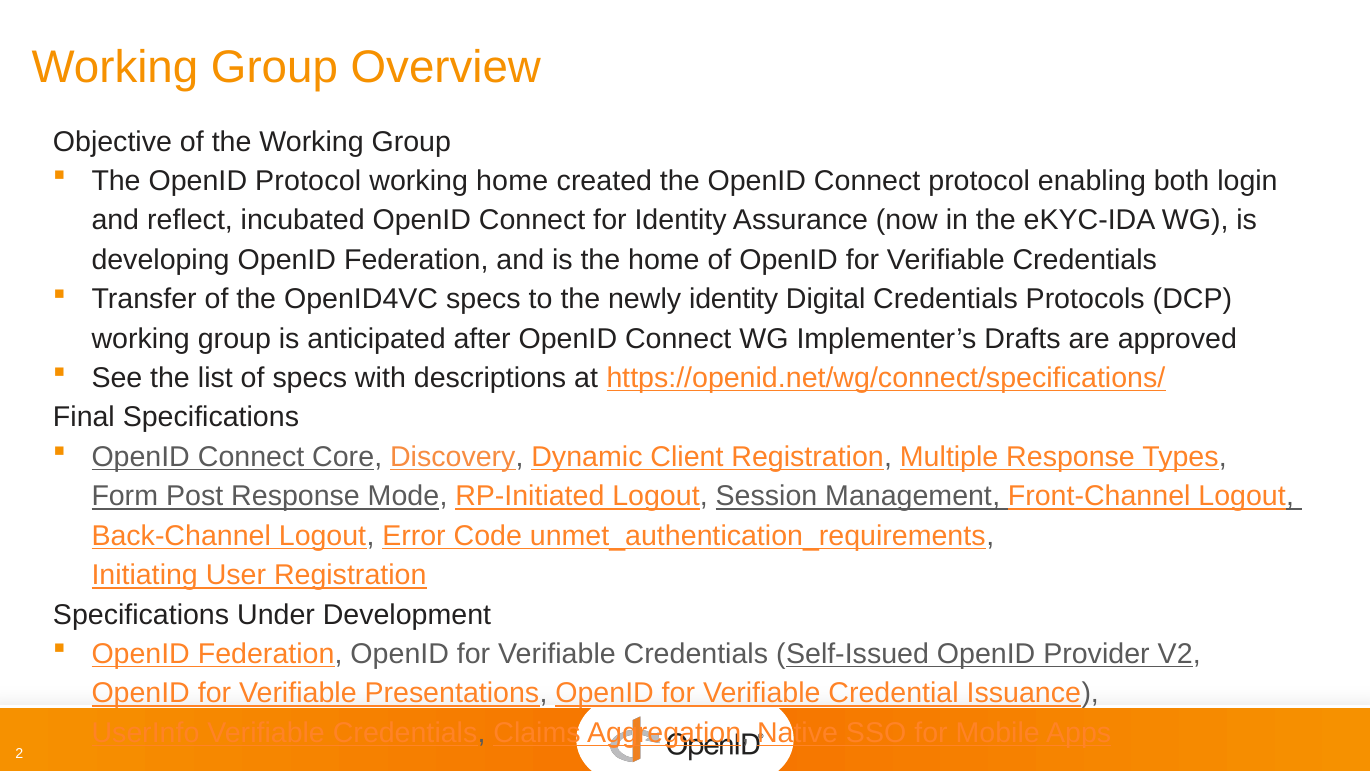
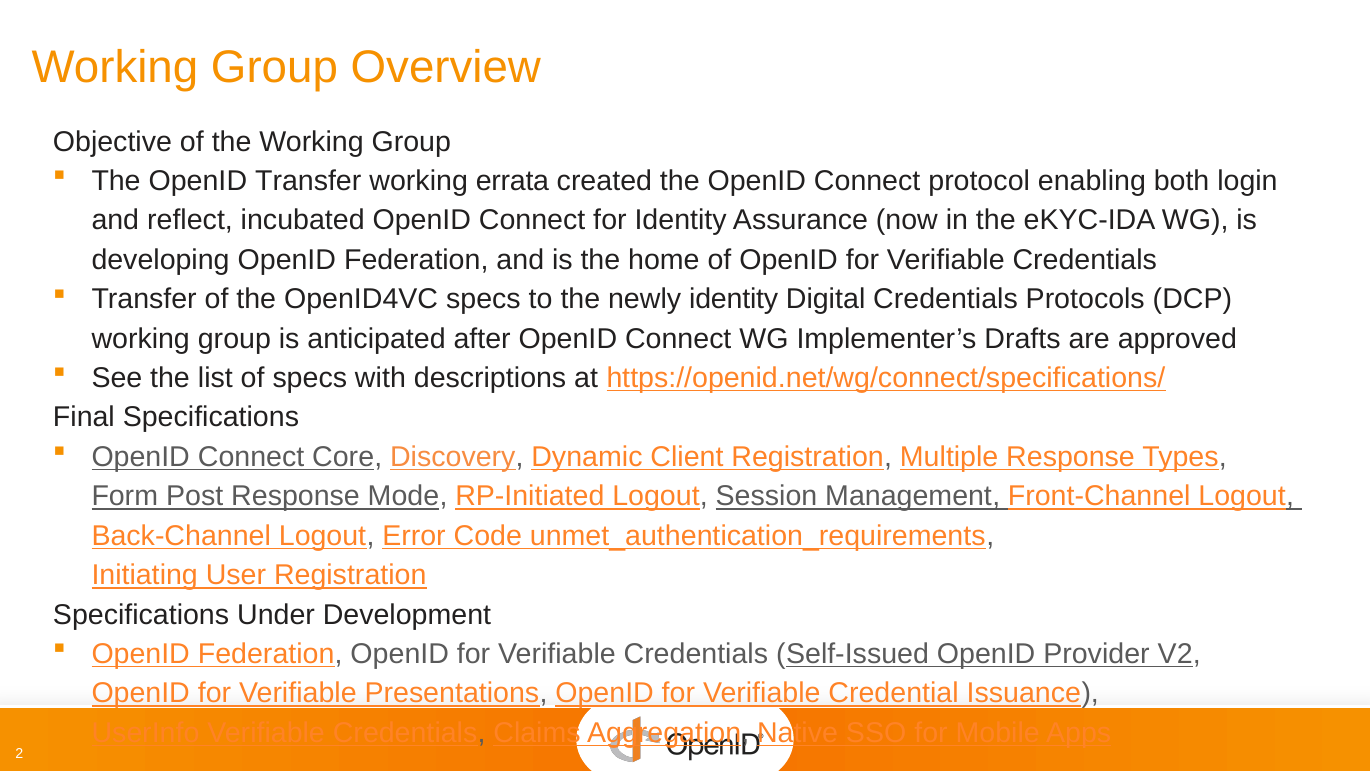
OpenID Protocol: Protocol -> Transfer (308, 181)
working home: home -> errata (512, 181)
